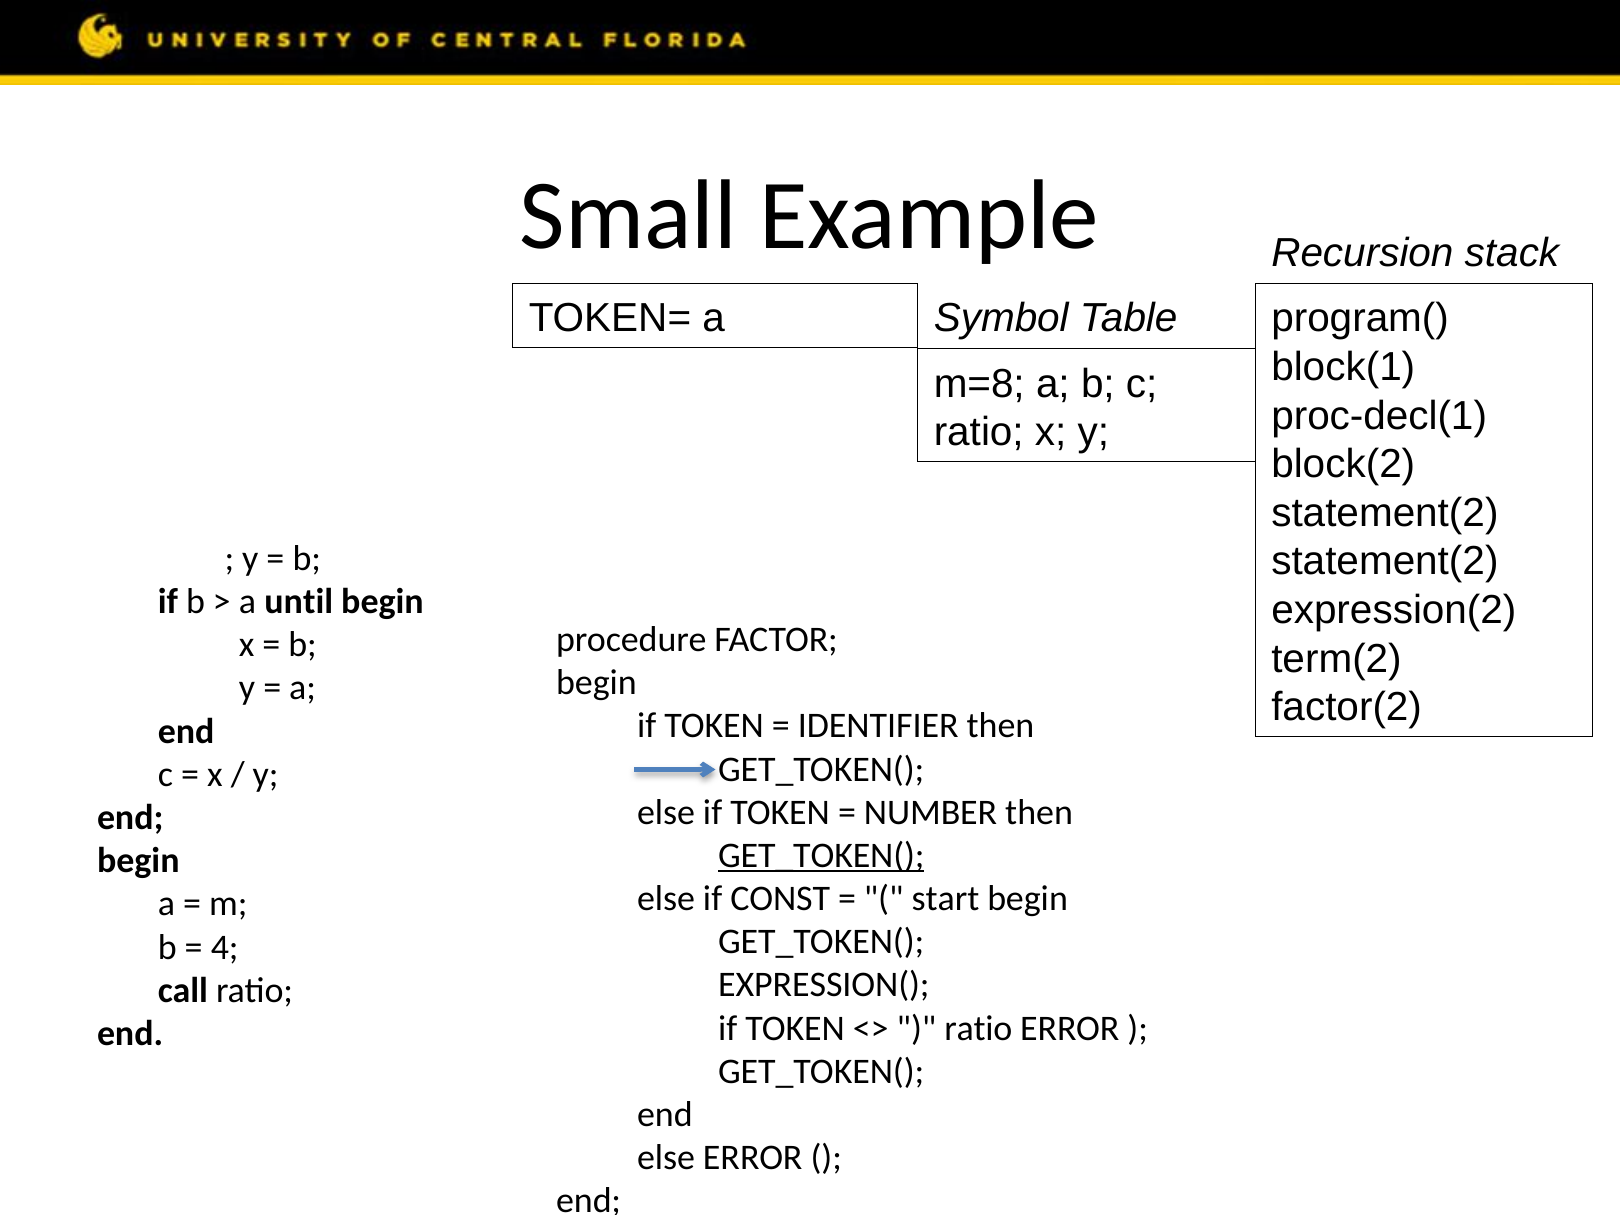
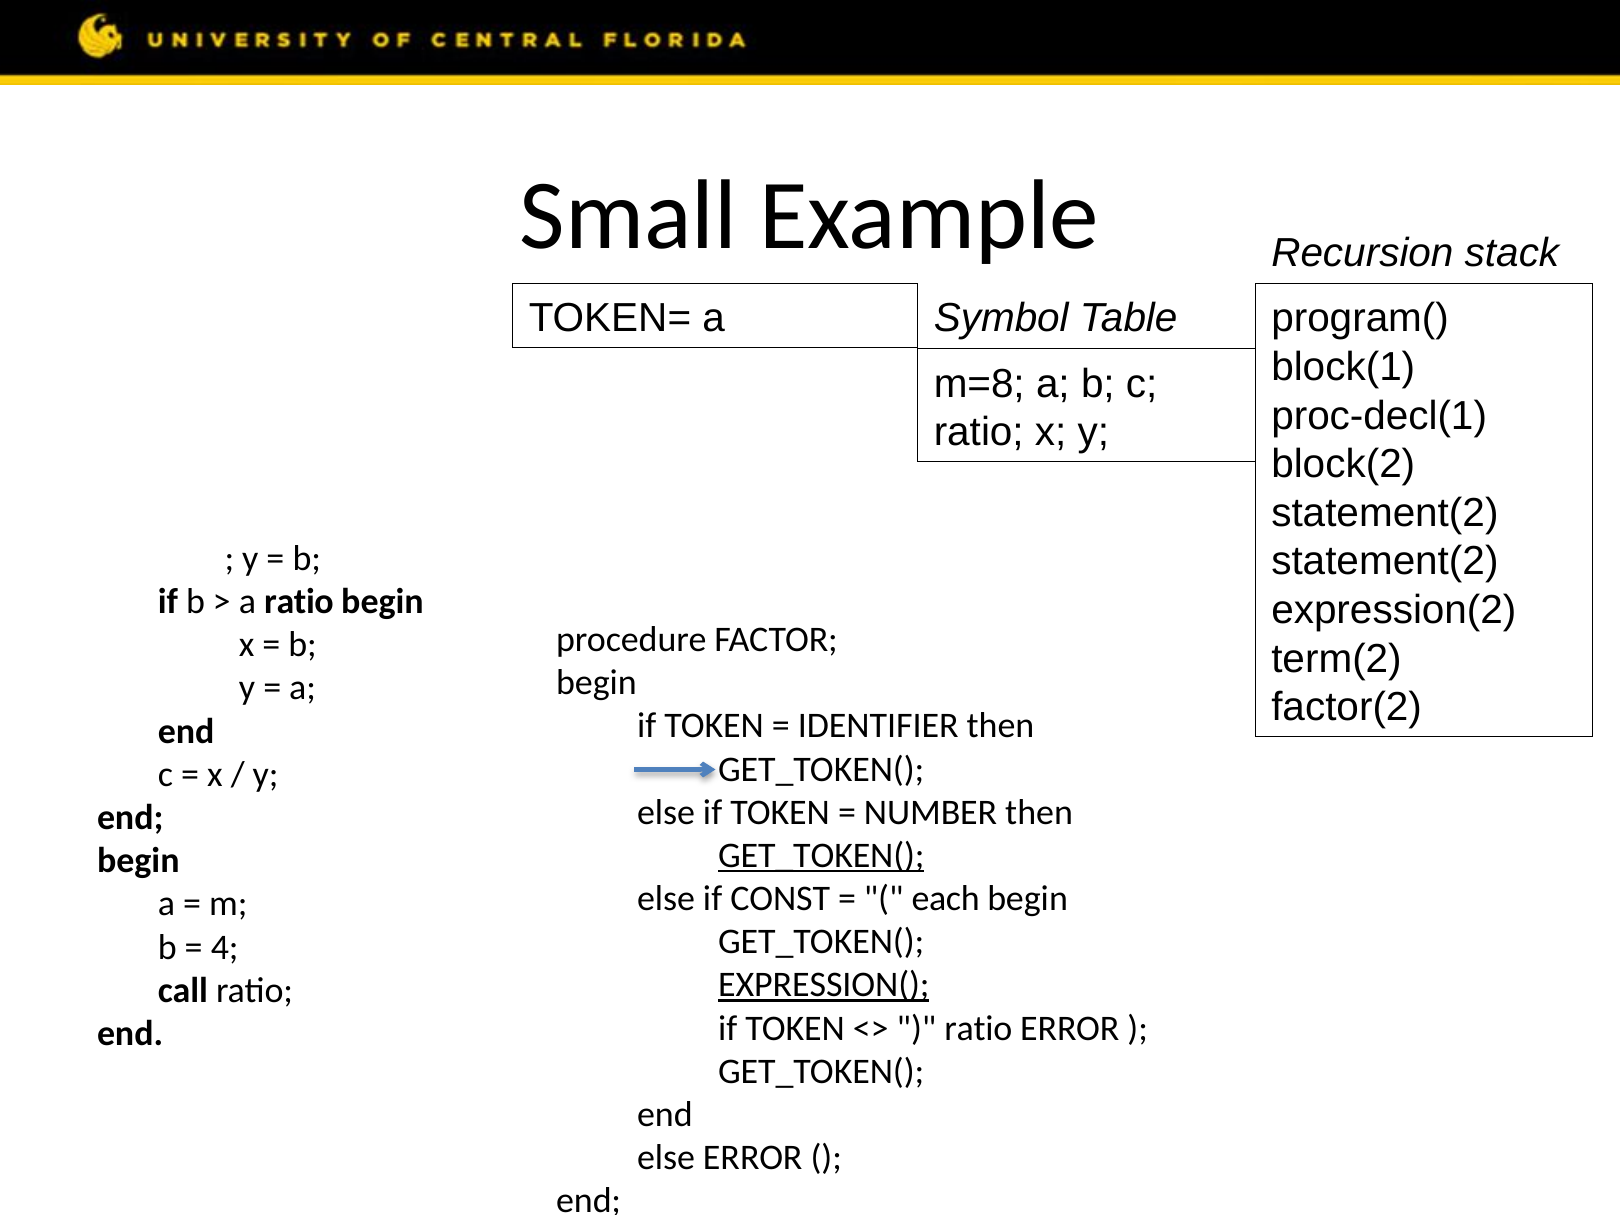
a until: until -> ratio (299, 602)
start: start -> each (946, 899)
EXPRESSION( underline: none -> present (824, 985)
